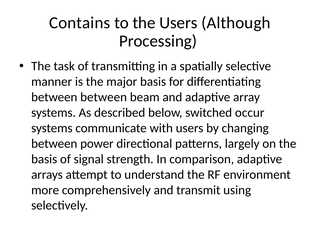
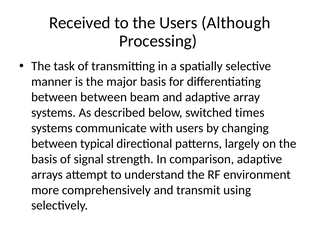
Contains: Contains -> Received (80, 23)
occur: occur -> times (250, 113)
power: power -> typical (97, 144)
